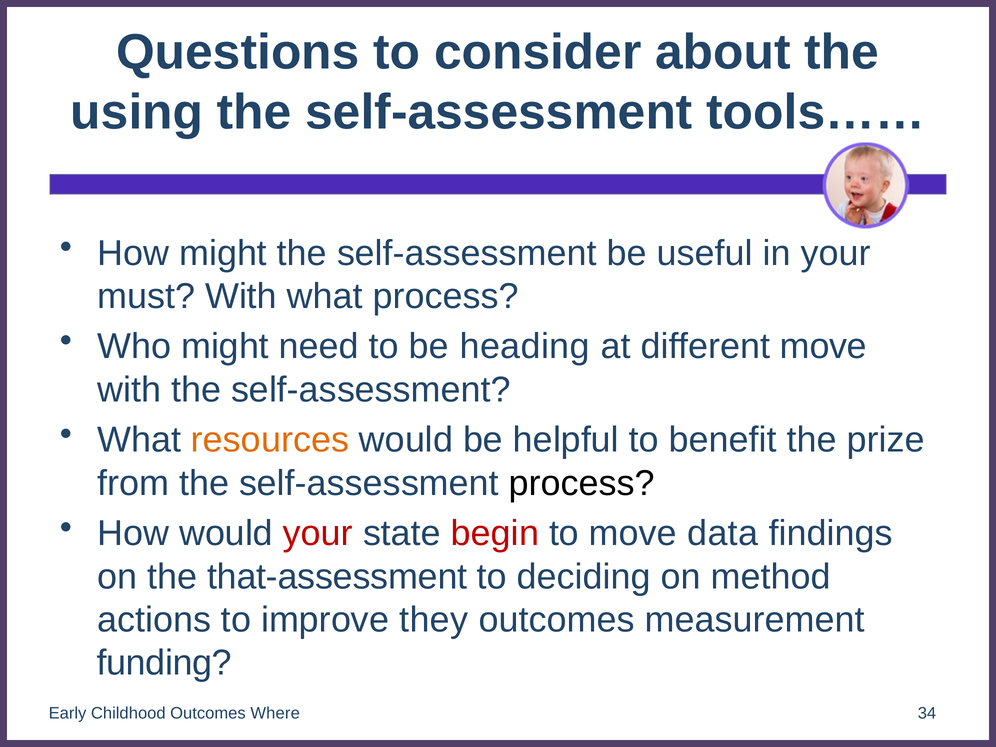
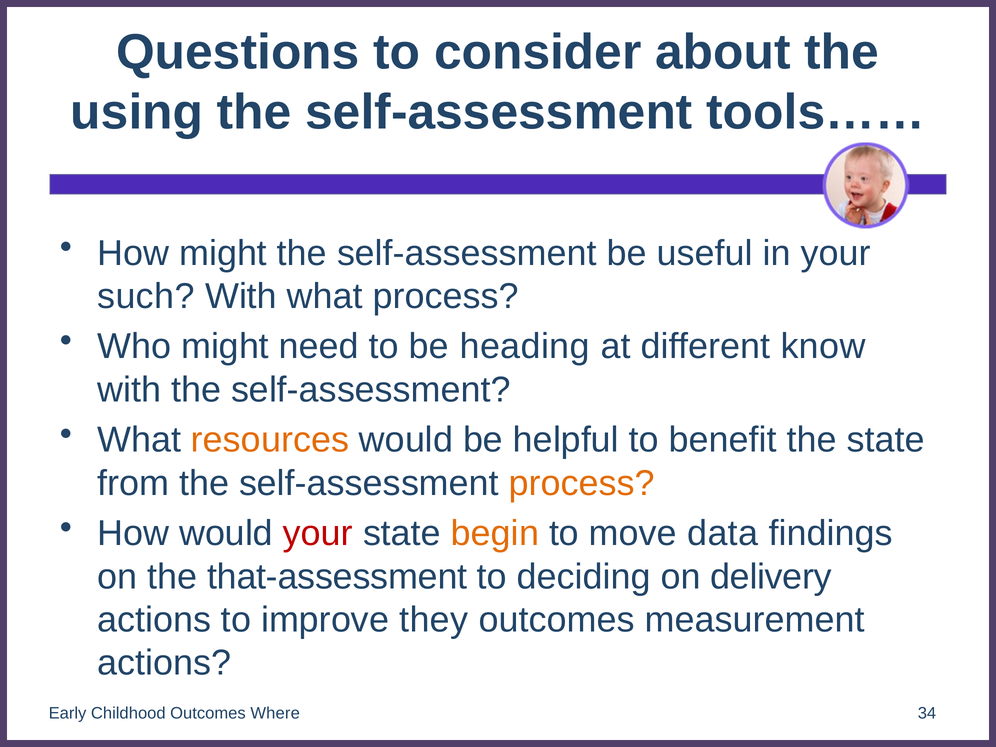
must: must -> such (146, 296)
different move: move -> know (823, 347)
the prize: prize -> state (886, 440)
process colour: black -> orange (582, 483)
begin colour: red -> orange (495, 534)
method: method -> delivery (771, 577)
funding: funding -> actions (164, 663)
